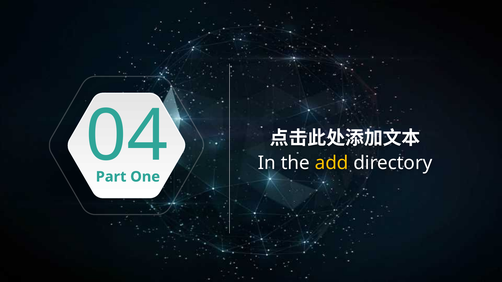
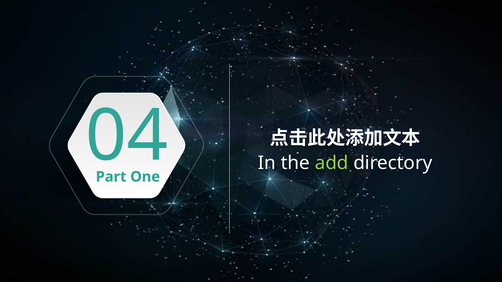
add colour: yellow -> light green (332, 163)
